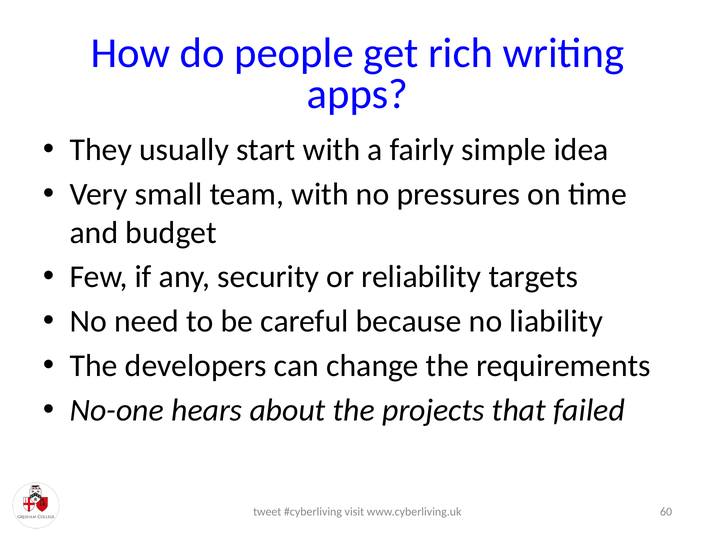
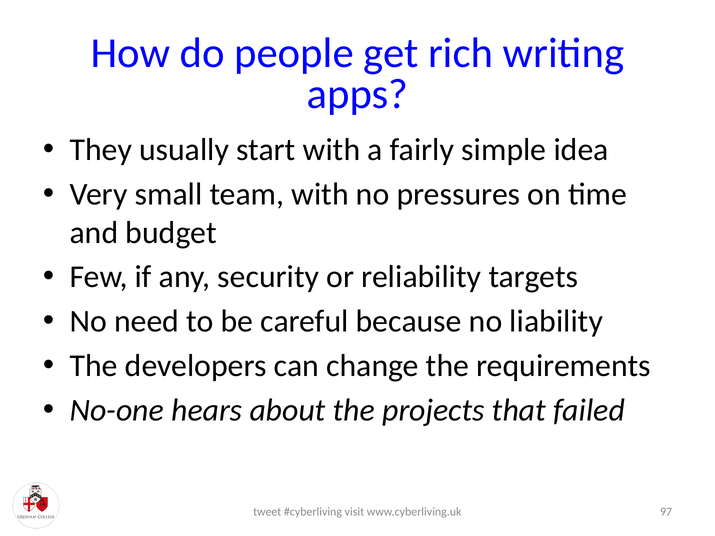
60: 60 -> 97 (666, 512)
